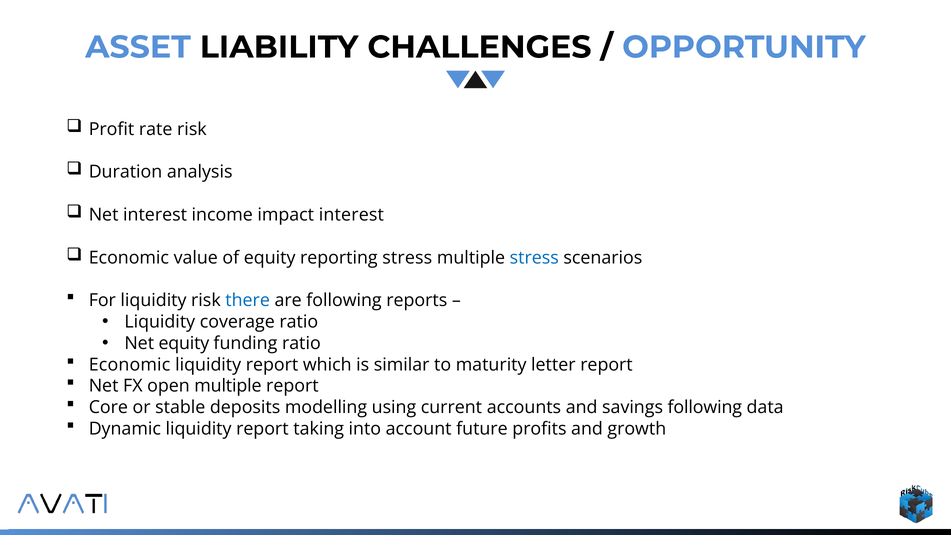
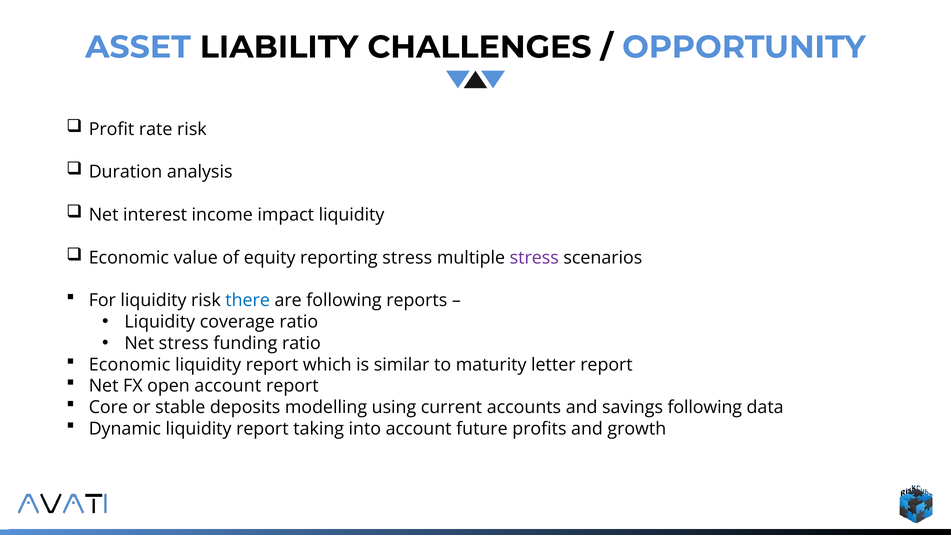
impact interest: interest -> liquidity (351, 215)
stress colour: blue -> purple (534, 258)
Net equity: equity -> stress (184, 343)
open multiple: multiple -> account (228, 386)
